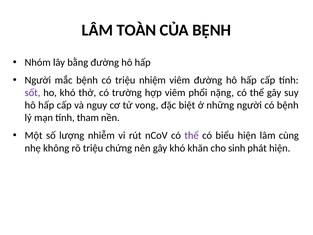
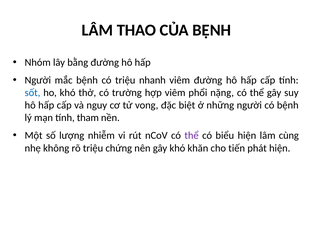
TOÀN: TOÀN -> THAO (136, 30)
nhiệm: nhiệm -> nhanh (152, 80)
sốt colour: purple -> blue (32, 93)
sinh: sinh -> tiến (237, 148)
